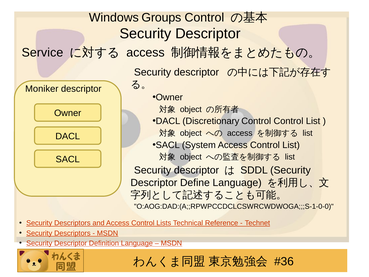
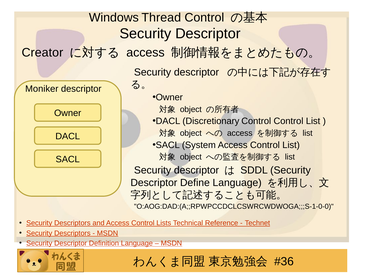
Groups: Groups -> Thread (161, 18)
Service: Service -> Creator (42, 53)
